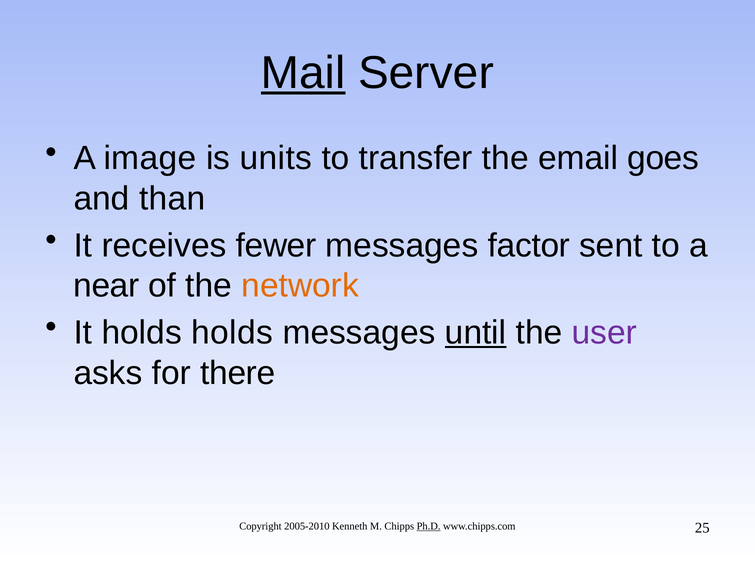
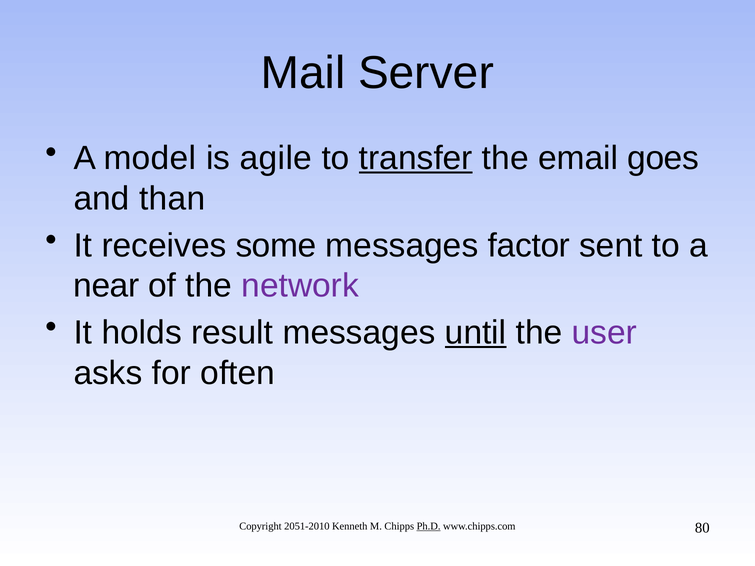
Mail underline: present -> none (303, 73)
image: image -> model (150, 158)
units: units -> agile (276, 158)
transfer underline: none -> present (416, 158)
fewer: fewer -> some (276, 246)
network colour: orange -> purple (300, 286)
holds holds: holds -> result (232, 333)
there: there -> often (238, 373)
2005-2010: 2005-2010 -> 2051-2010 (307, 526)
25: 25 -> 80 (702, 528)
